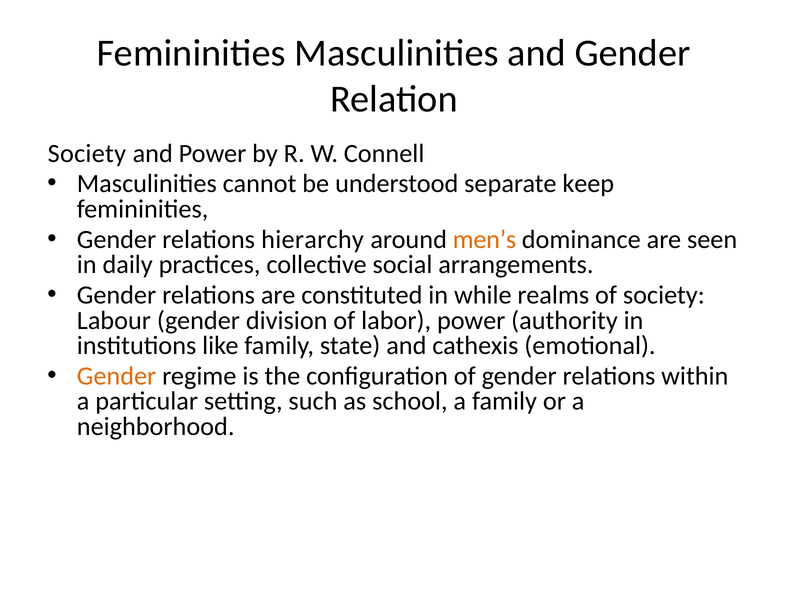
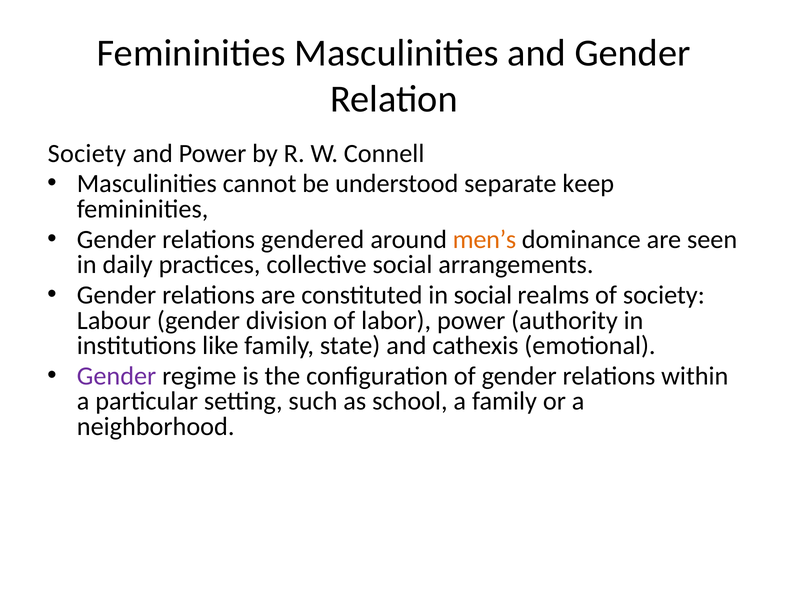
hierarchy: hierarchy -> gendered (313, 239)
in while: while -> social (483, 295)
Gender colour: orange -> purple (117, 376)
